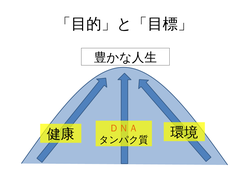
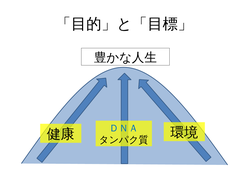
ＤＮＡ colour: orange -> blue (124, 129)
